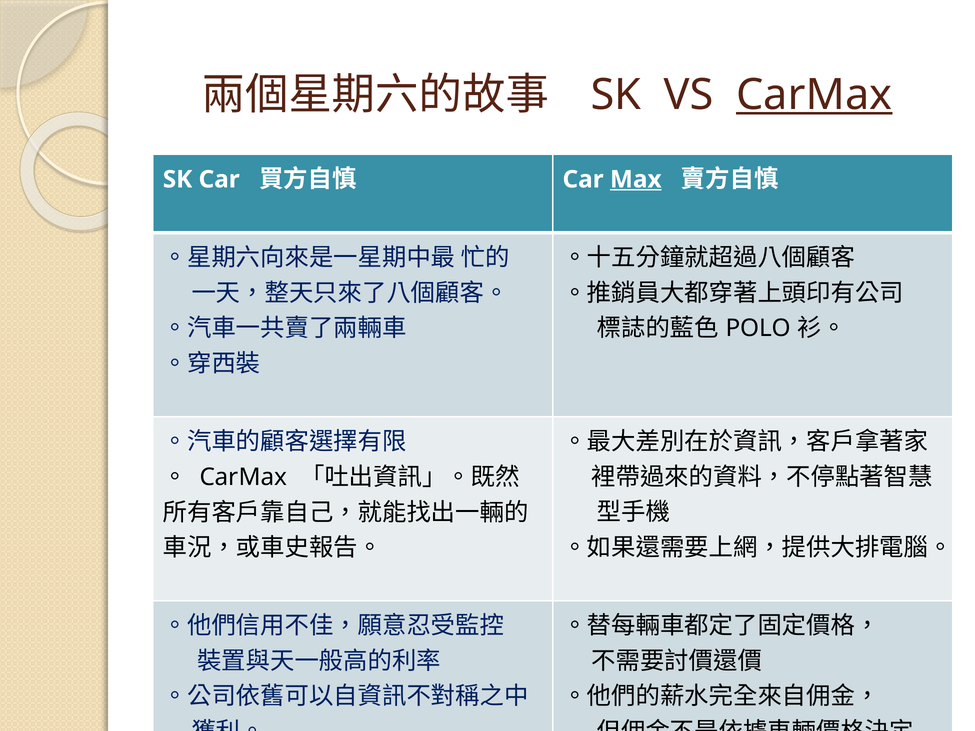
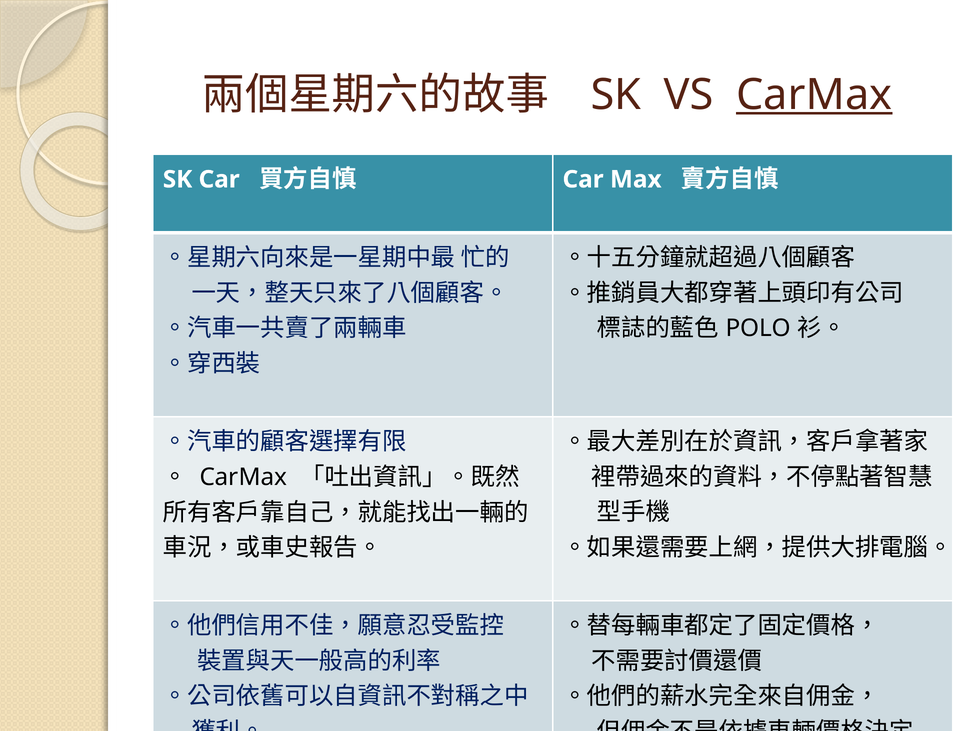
Max underline: present -> none (636, 180)
